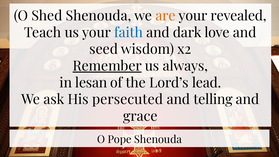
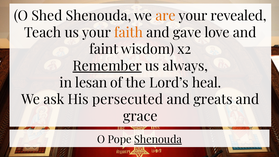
faith colour: blue -> orange (128, 33)
dark: dark -> gave (187, 33)
seed: seed -> faint (104, 49)
lead: lead -> heal (207, 83)
telling: telling -> greats (213, 100)
Shenouda underline: none -> present (158, 140)
